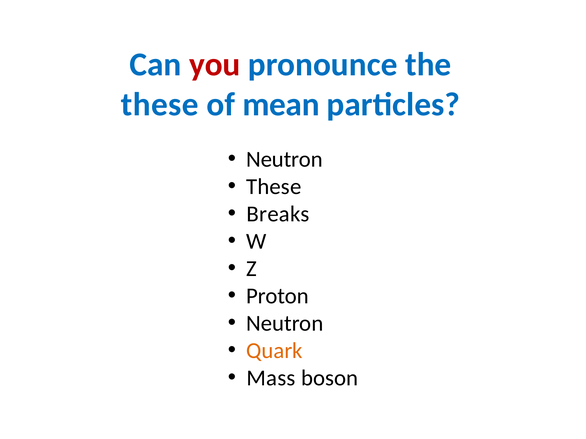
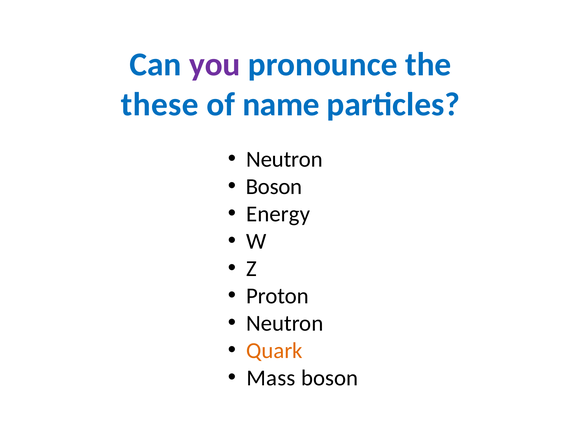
you colour: red -> purple (215, 65)
mean: mean -> name (281, 105)
These: These -> Boson (274, 187)
Breaks: Breaks -> Energy (278, 214)
